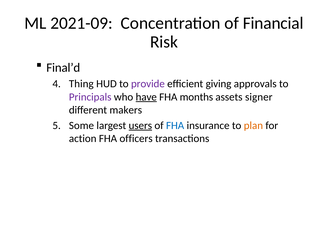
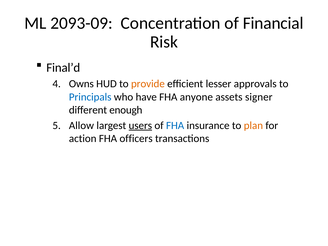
2021-09: 2021-09 -> 2093-09 (82, 23)
Thing: Thing -> Owns (81, 84)
provide colour: purple -> orange (148, 84)
giving: giving -> lesser (219, 84)
Principals colour: purple -> blue (90, 97)
have underline: present -> none (146, 97)
months: months -> anyone (196, 97)
makers: makers -> enough (126, 110)
Some: Some -> Allow (81, 125)
